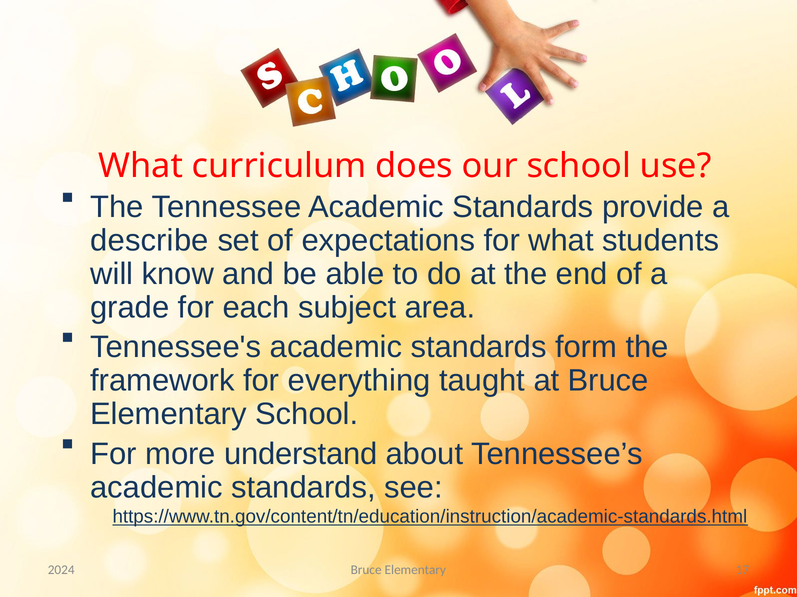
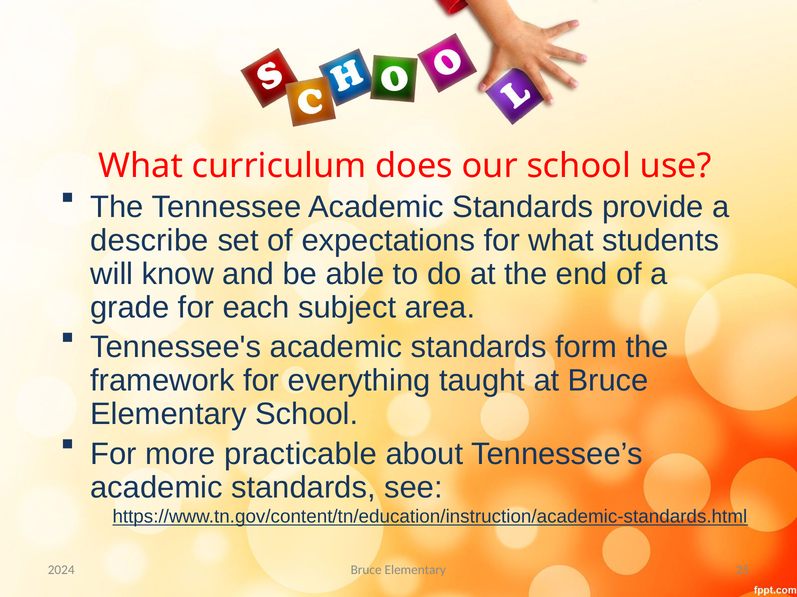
understand: understand -> practicable (301, 454)
17: 17 -> 25 (742, 571)
